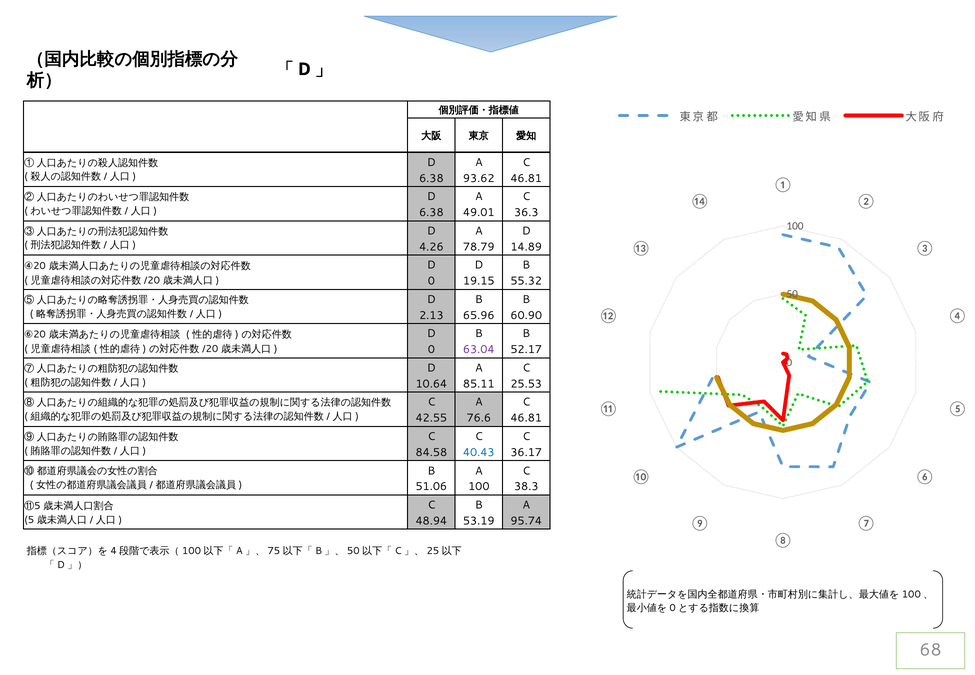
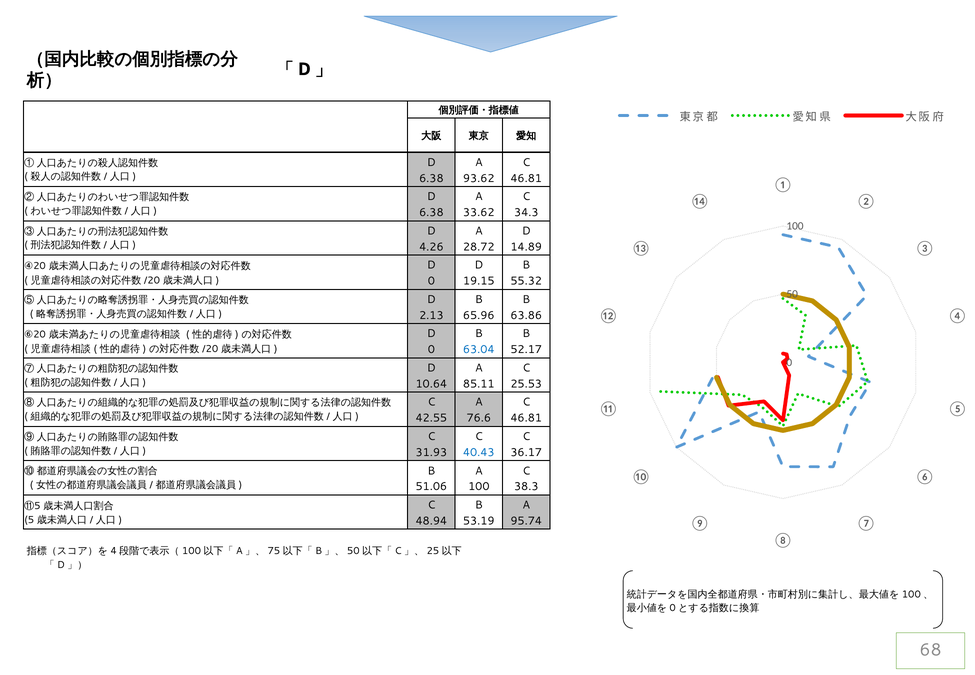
49.01: 49.01 -> 33.62 (479, 213)
36.3: 36.3 -> 34.3 (526, 213)
78.79: 78.79 -> 28.72 (479, 247)
60.90: 60.90 -> 63.86 (526, 315)
63.04 colour: purple -> blue (479, 350)
84.58: 84.58 -> 31.93 (431, 452)
